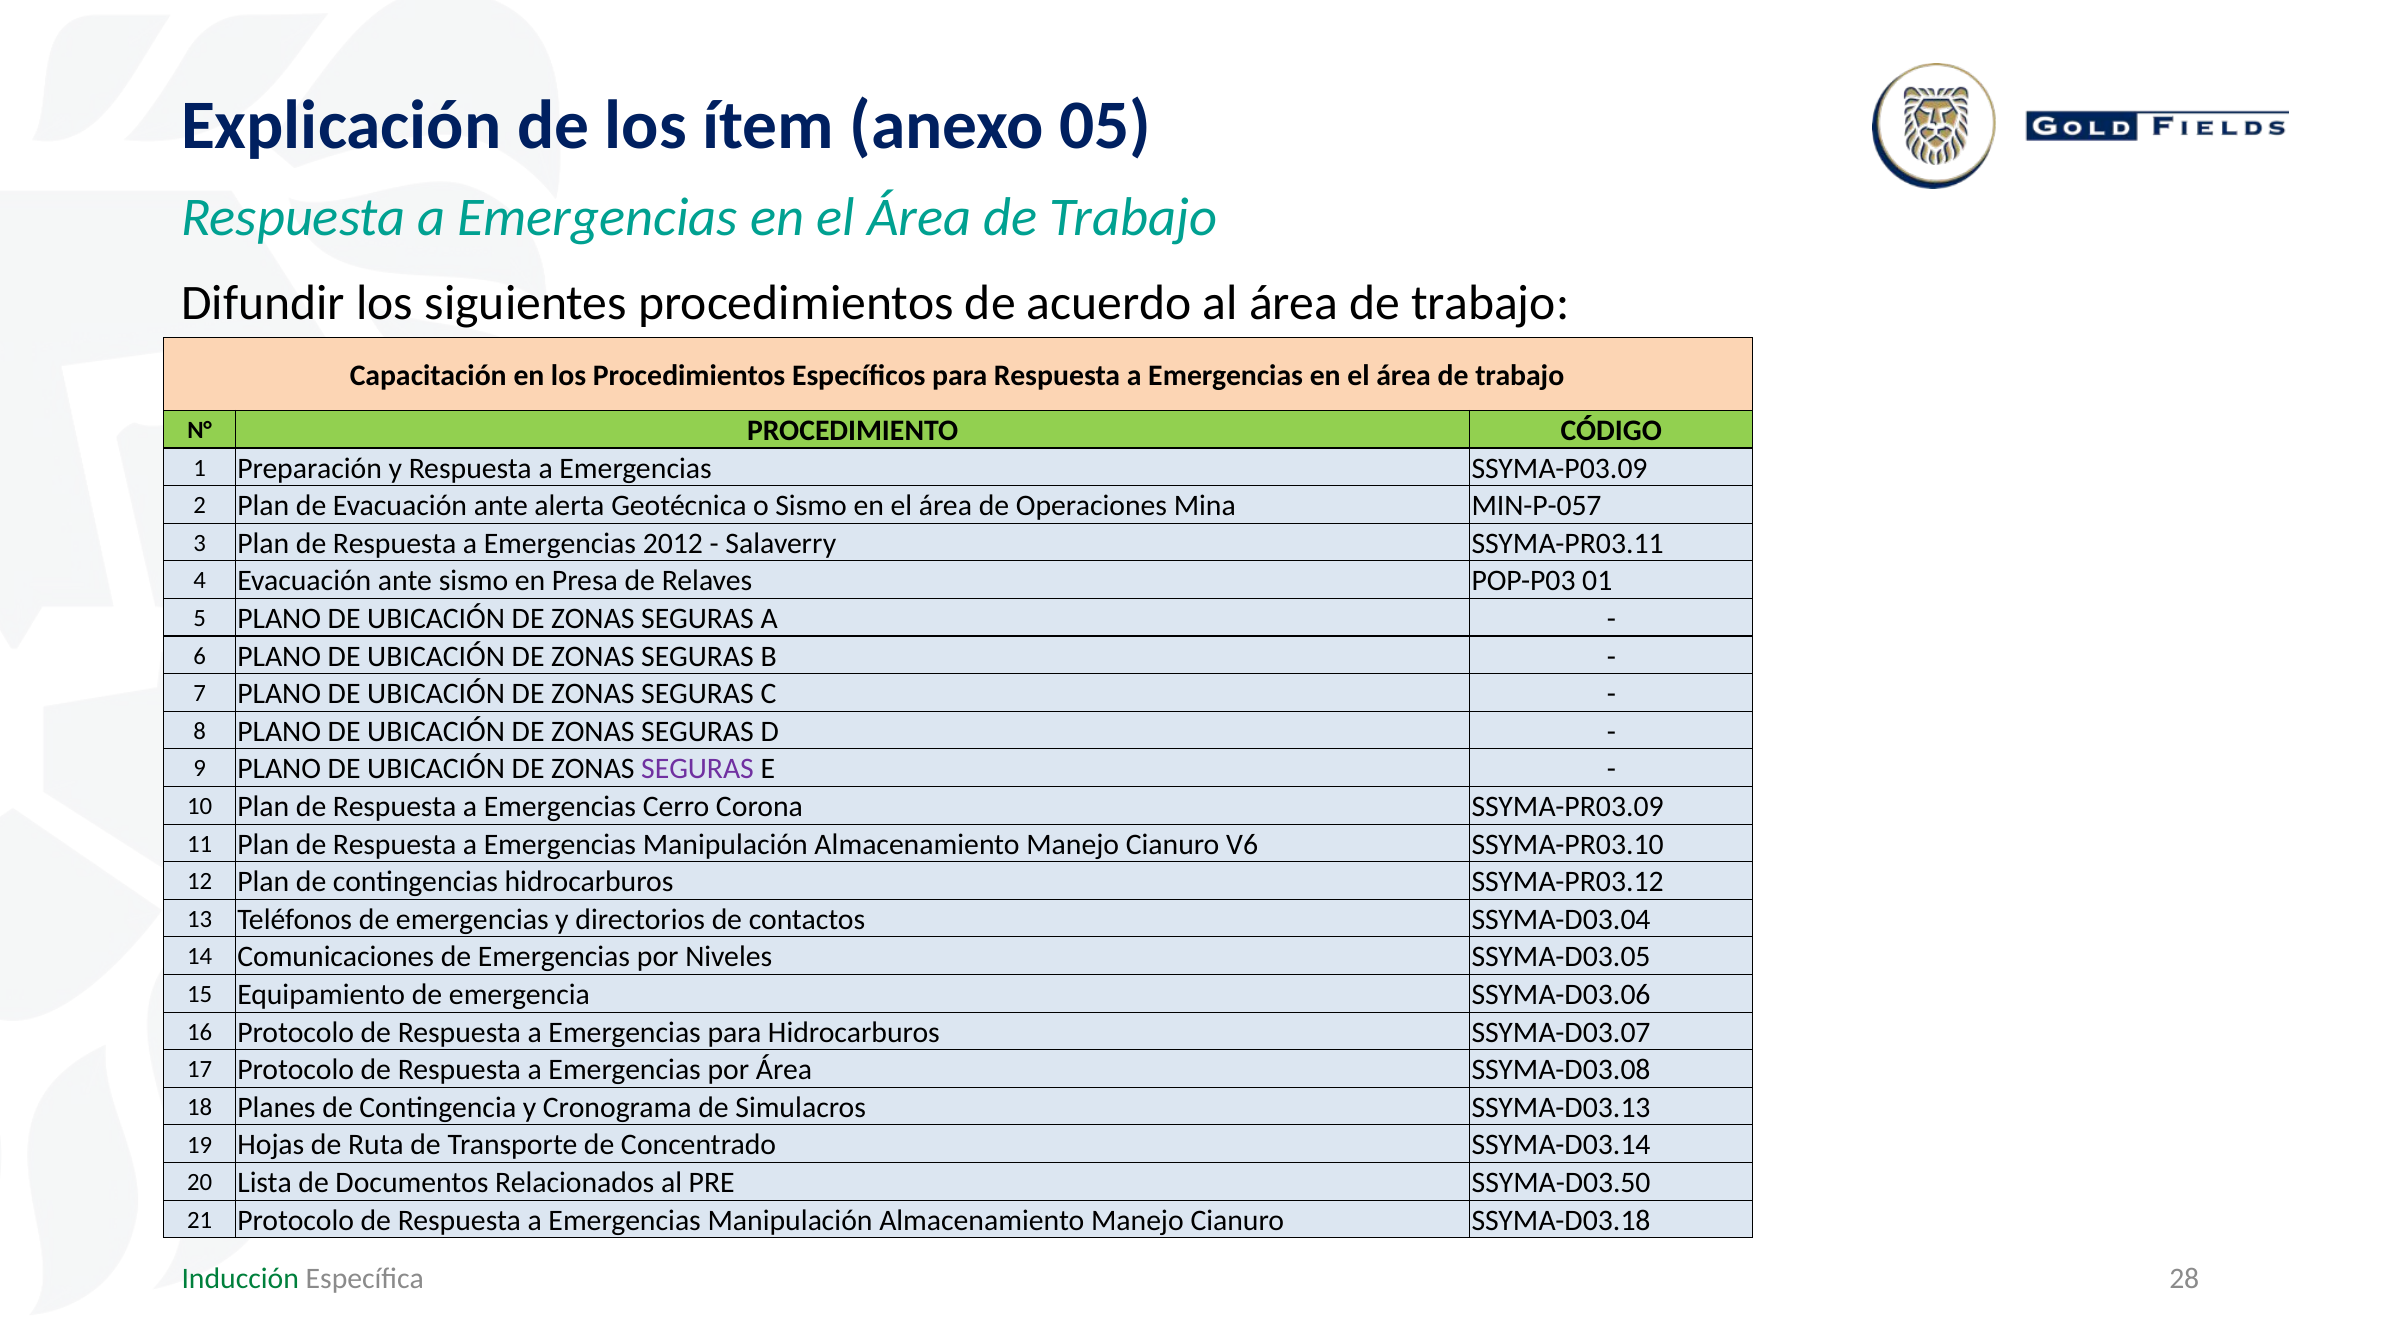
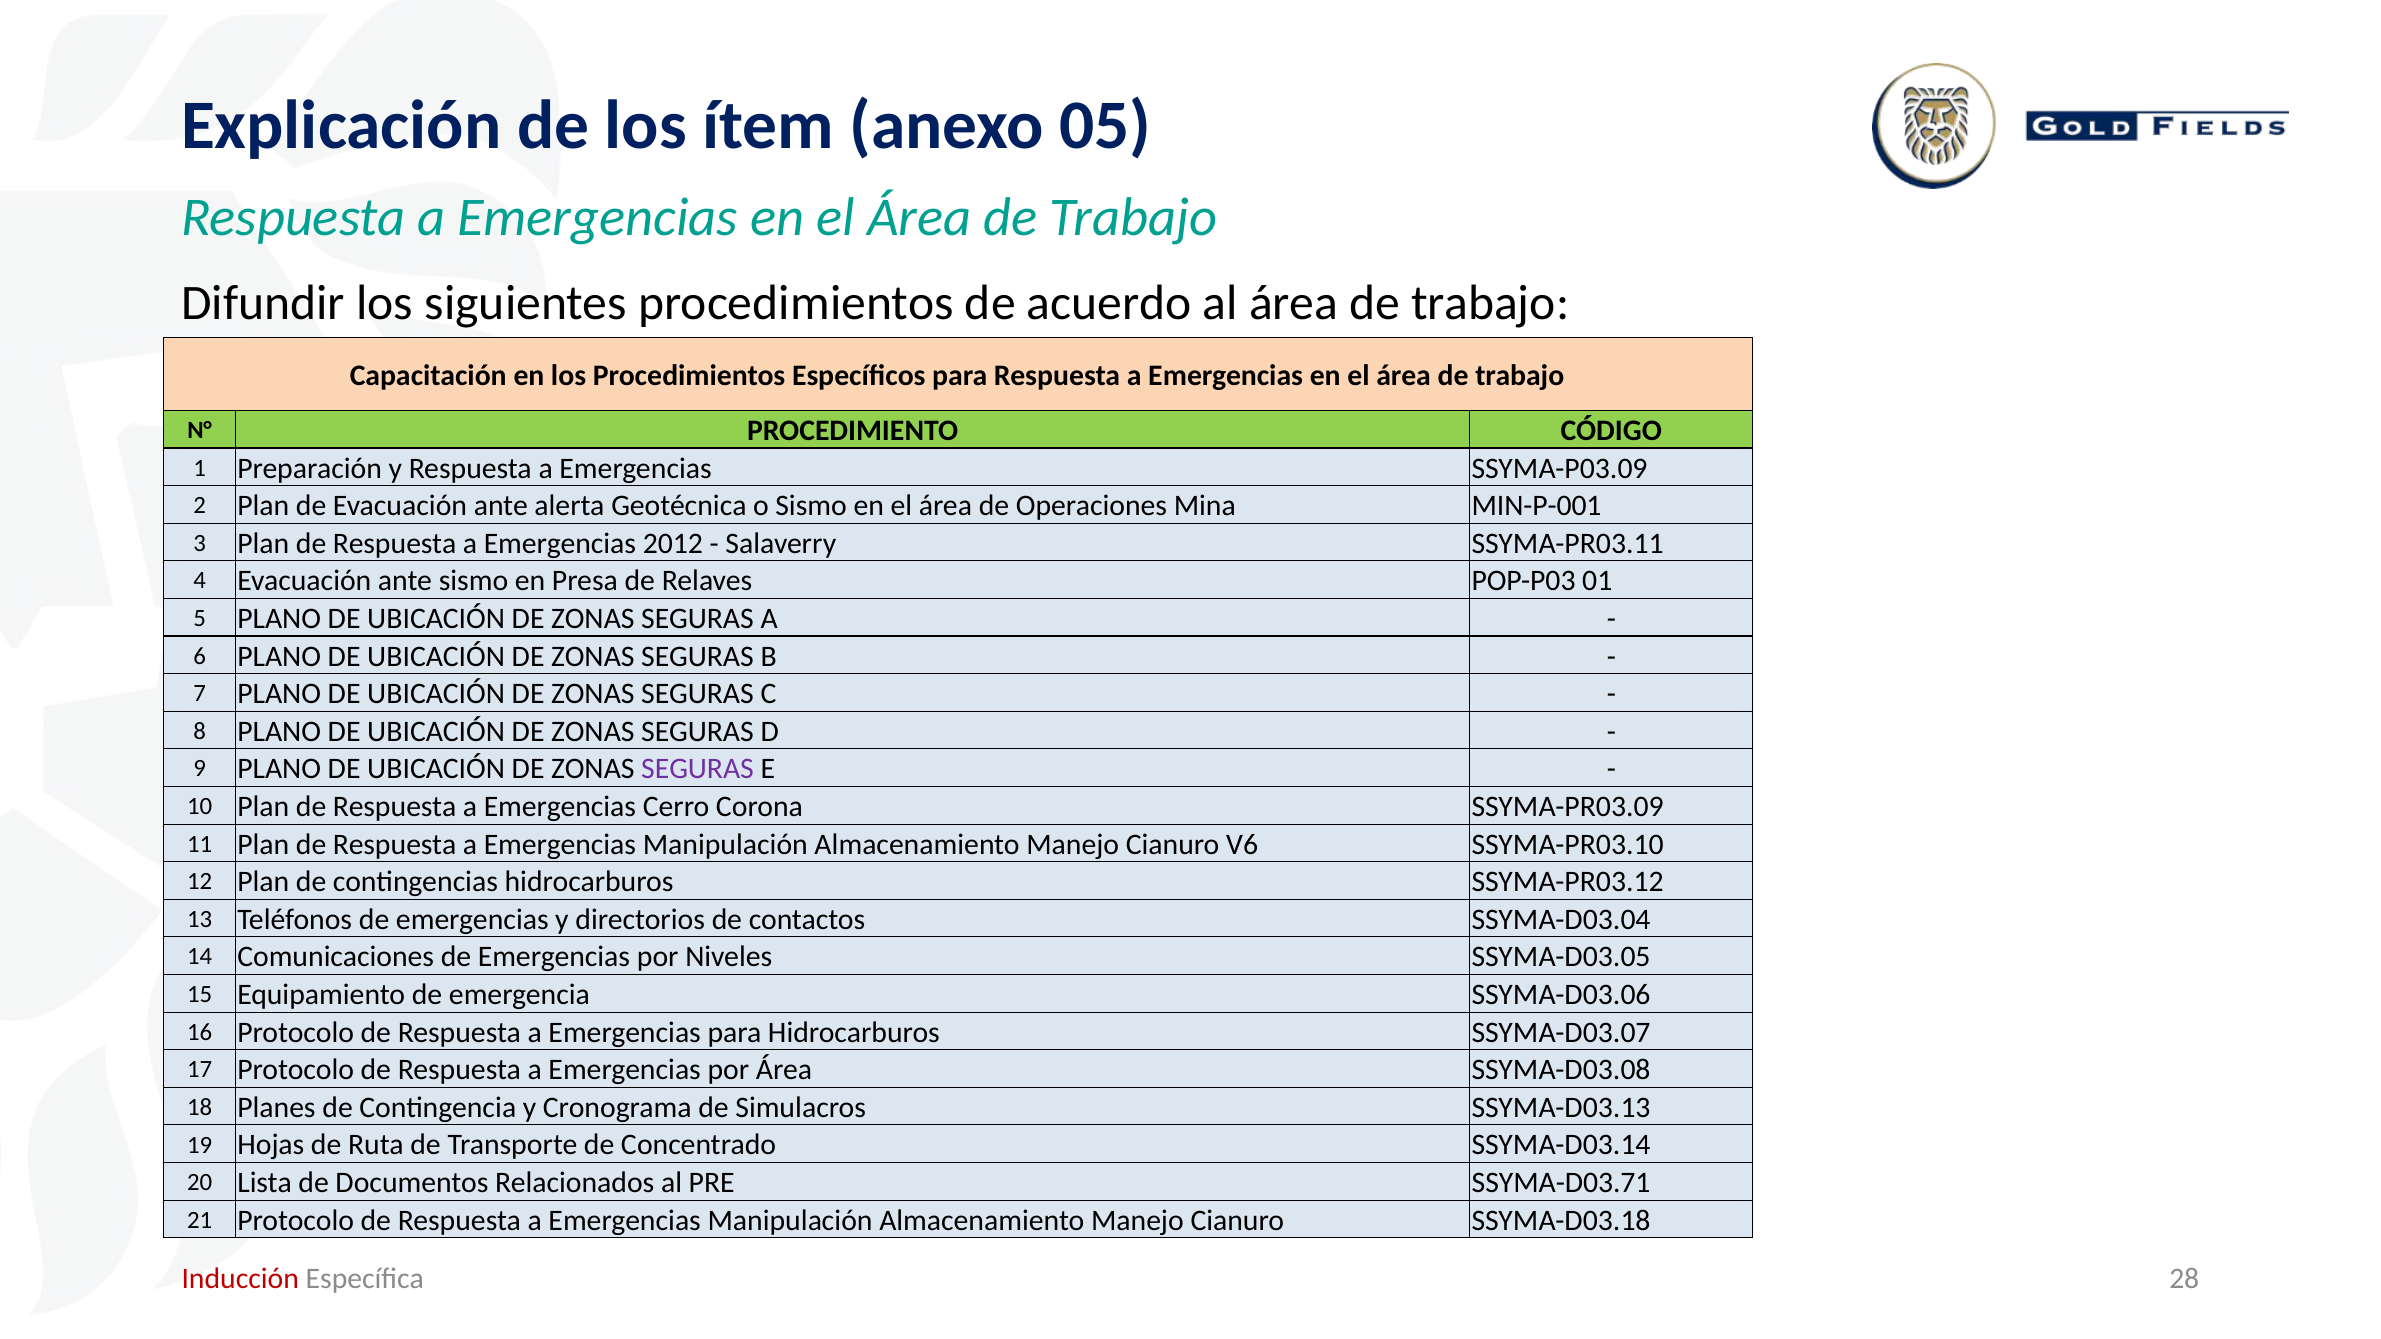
MIN-P-057: MIN-P-057 -> MIN-P-001 (1537, 506)
SSYMA-D03.50: SSYMA-D03.50 -> SSYMA-D03.71 (1561, 1183)
Inducción colour: green -> red (240, 1279)
